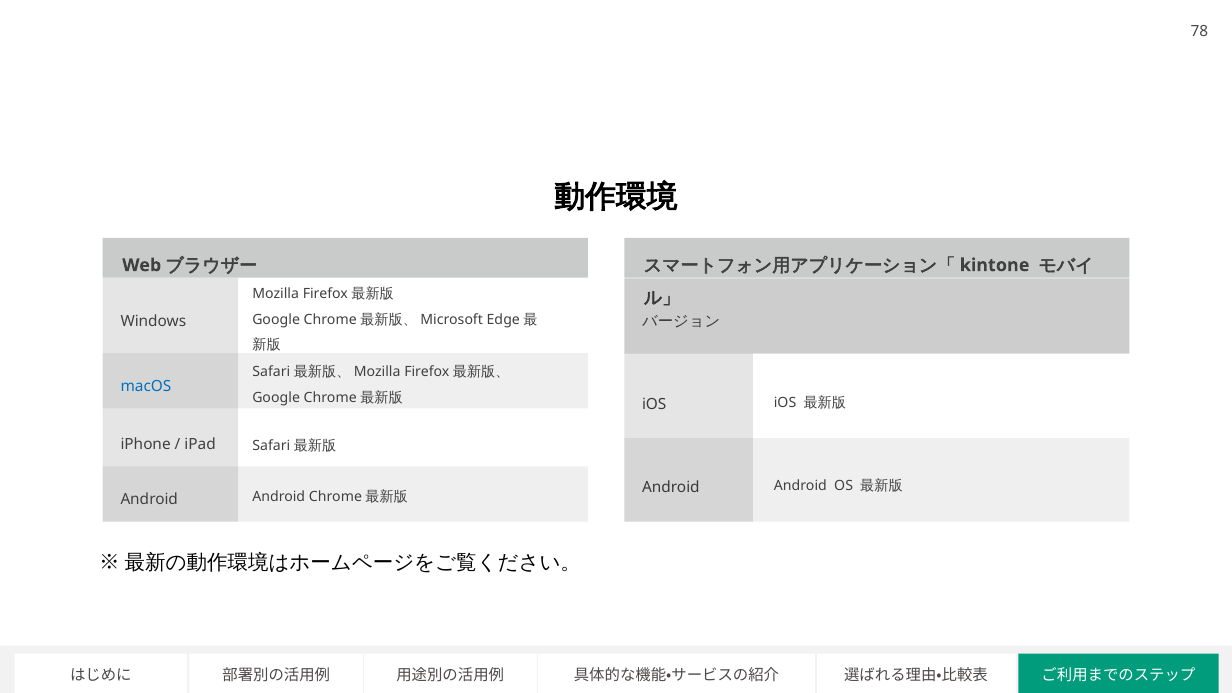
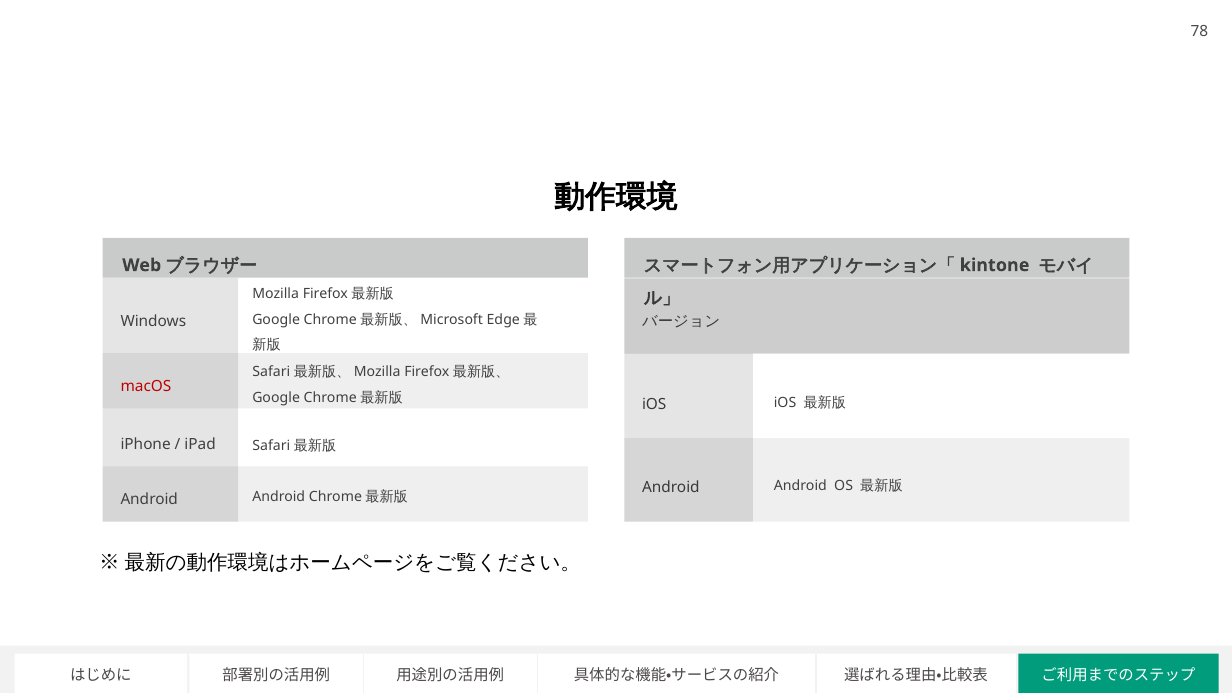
macOS colour: blue -> red (146, 387)
